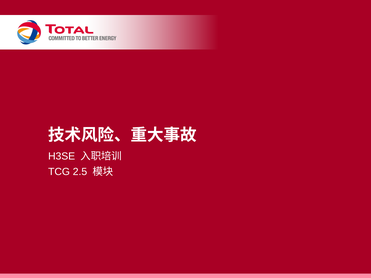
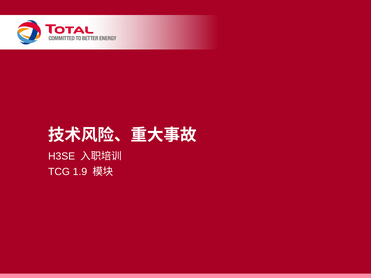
2.5: 2.5 -> 1.9 (80, 172)
